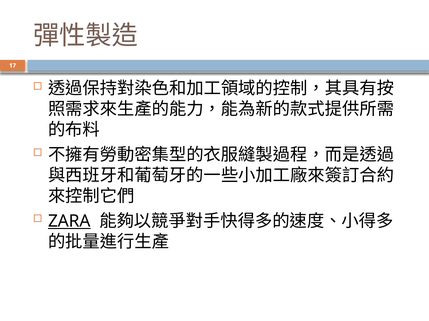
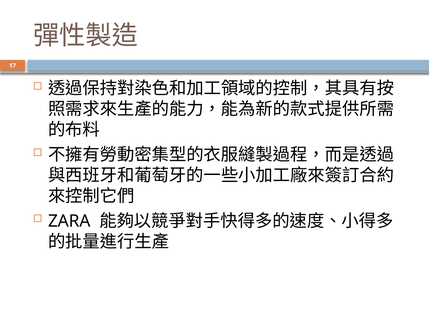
ZARA underline: present -> none (69, 222)
